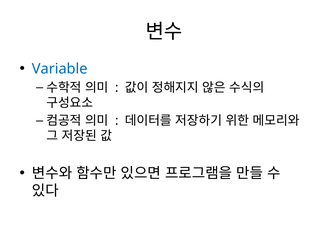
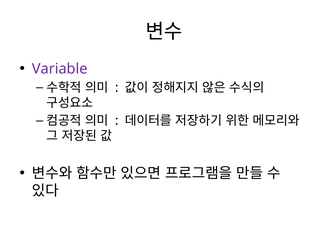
Variable colour: blue -> purple (60, 69)
